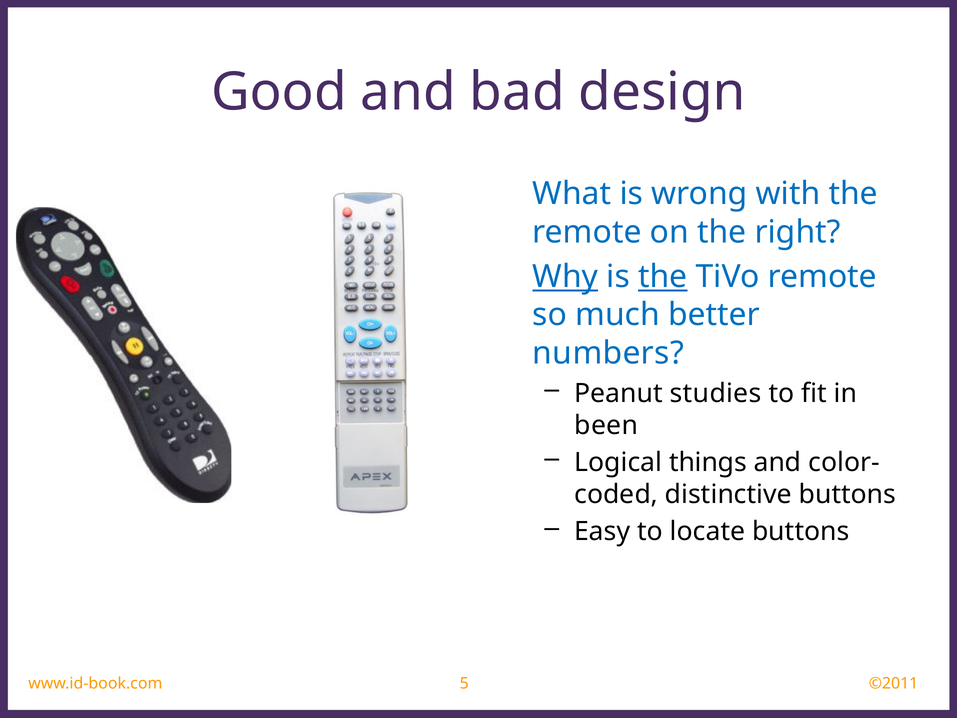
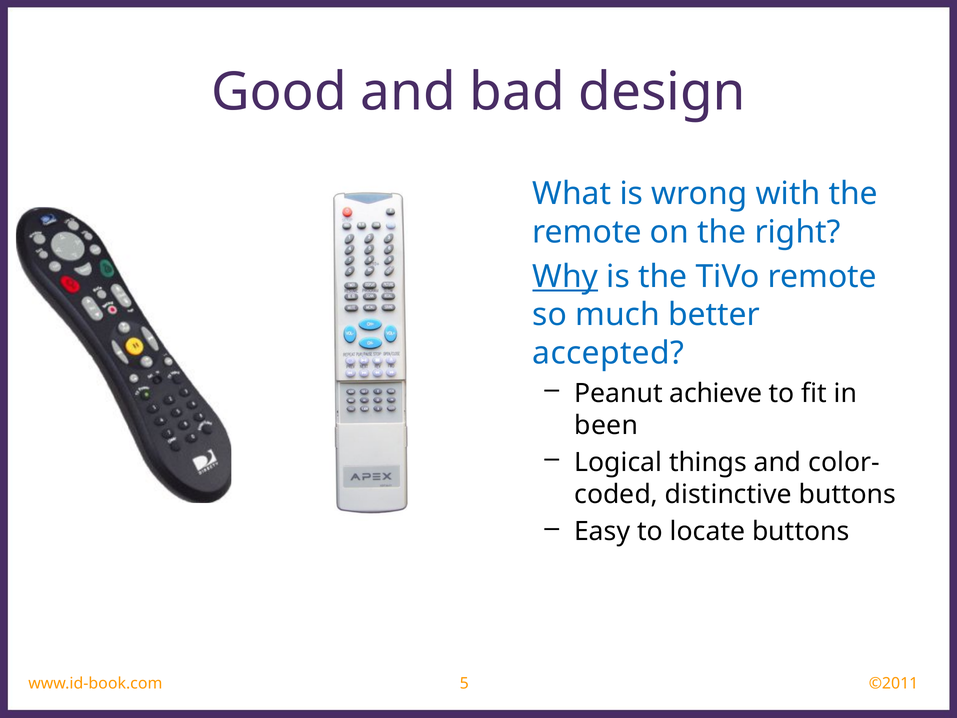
the underline: present -> none (663, 277)
numbers: numbers -> accepted (608, 353)
studies: studies -> achieve (716, 393)
